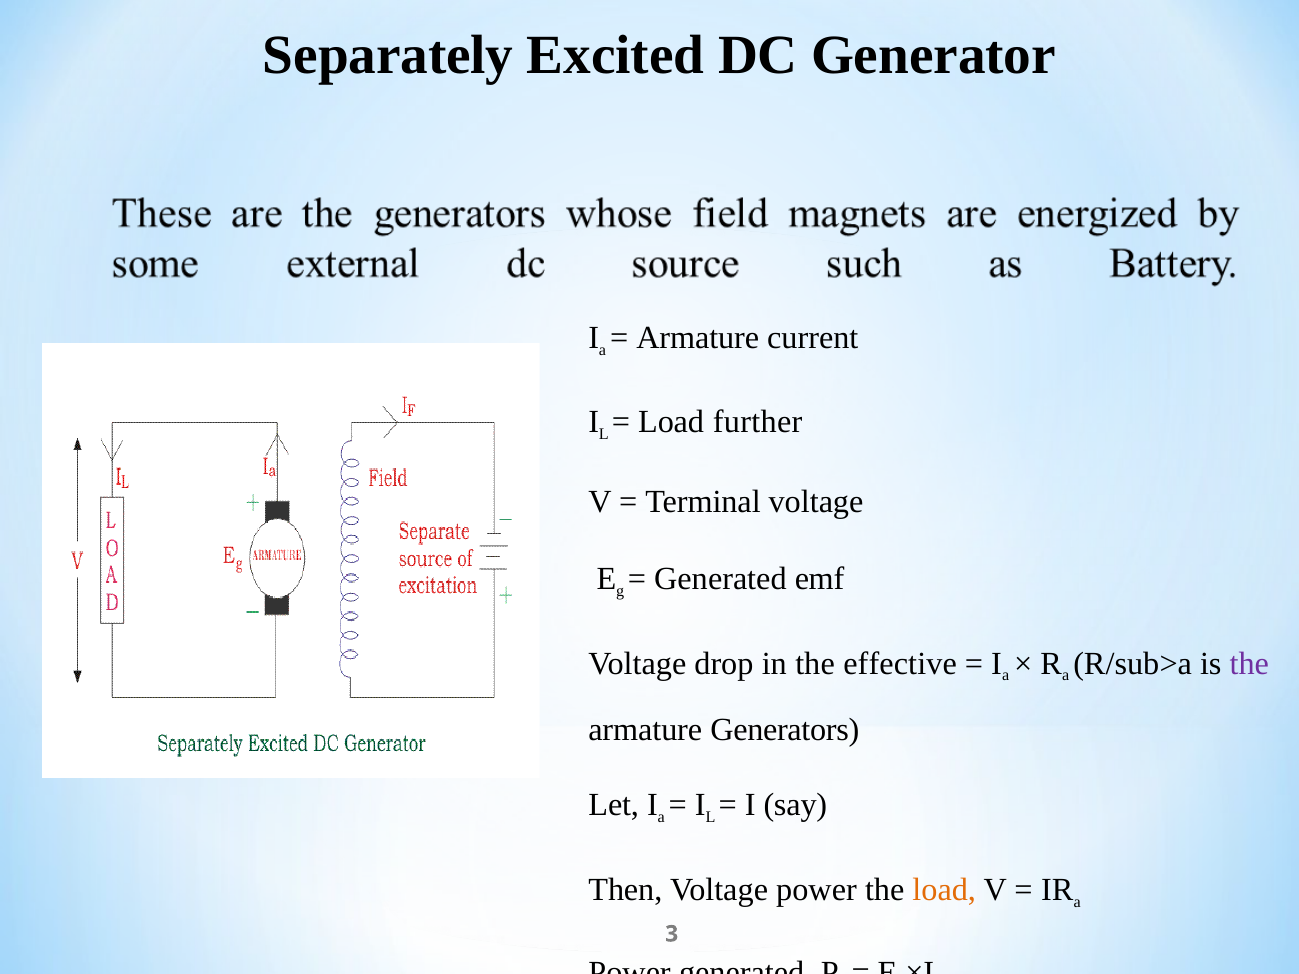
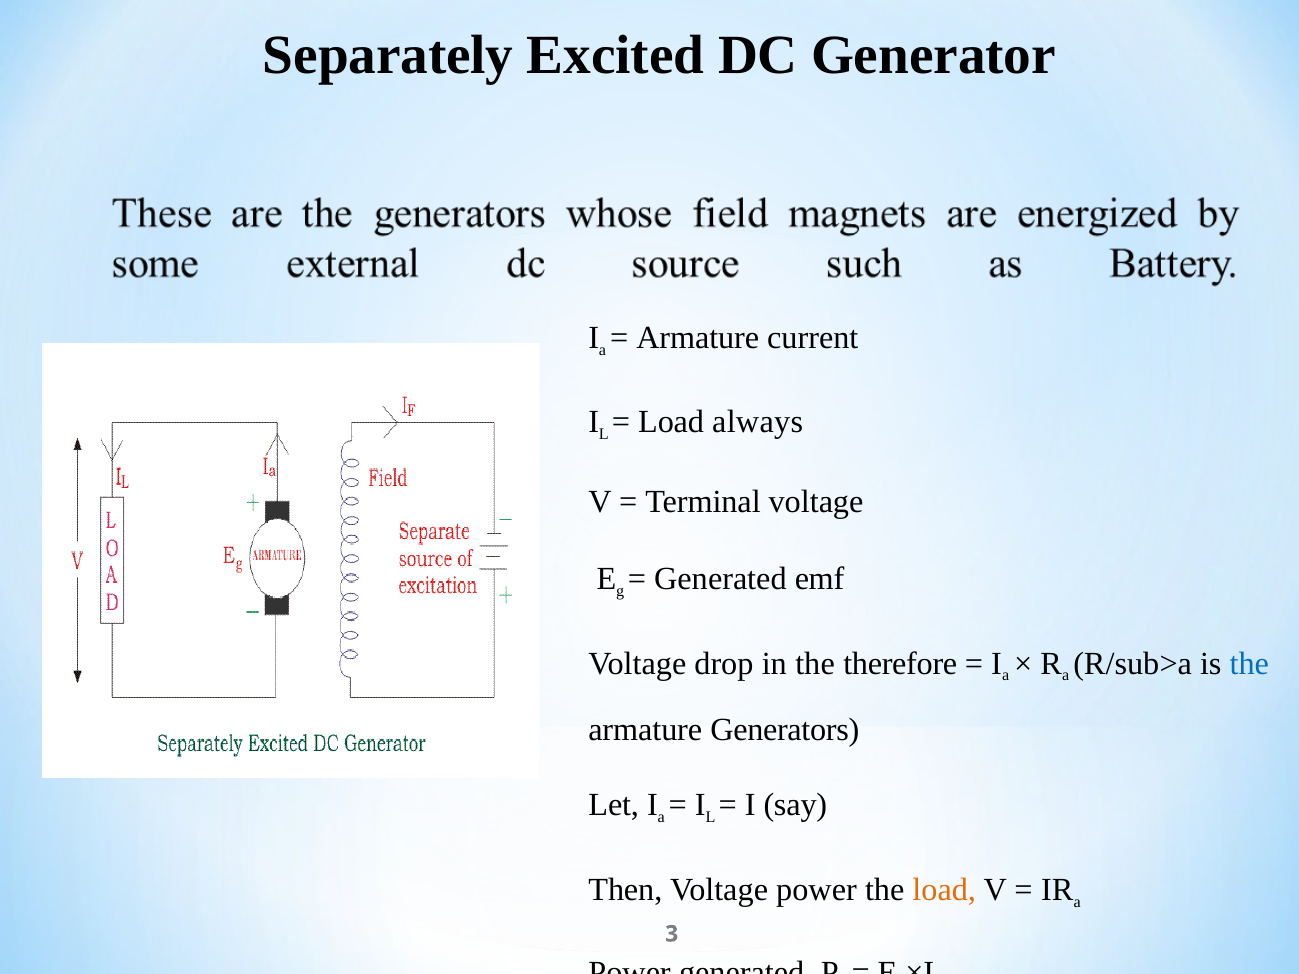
further: further -> always (758, 422)
effective: effective -> therefore (900, 664)
the colour: purple -> blue (1249, 664)
